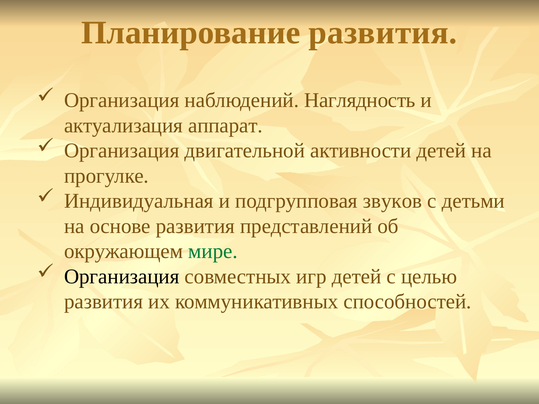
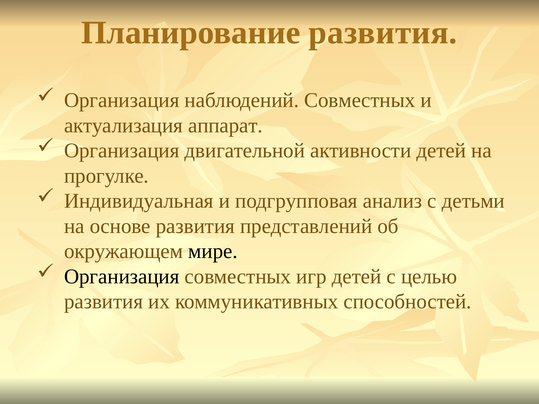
наблюдений Наглядность: Наглядность -> Совместных (360, 100)
звуков: звуков -> анализ (392, 201)
мире colour: green -> black (213, 251)
